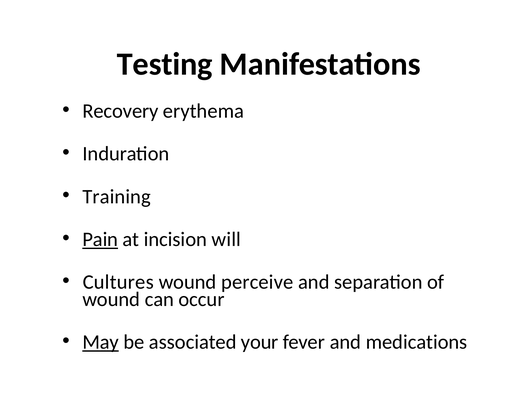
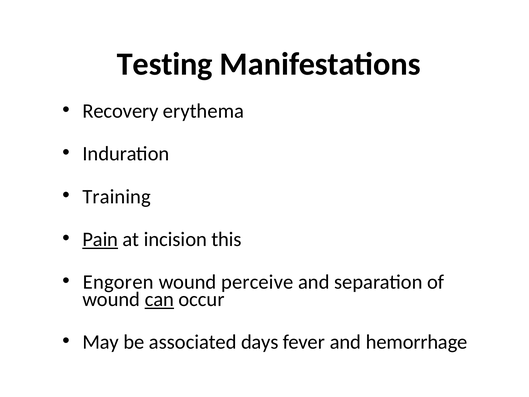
will: will -> this (227, 239)
Cultures: Cultures -> Engoren (118, 282)
can underline: none -> present (159, 299)
May underline: present -> none (101, 342)
your: your -> days (260, 342)
medications: medications -> hemorrhage (417, 342)
